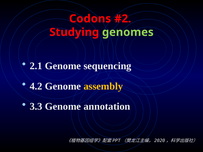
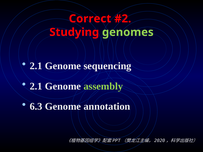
Codons: Codons -> Correct (90, 19)
4.2: 4.2 -> 2.1 (36, 86)
assembly colour: yellow -> light green (103, 86)
3.3: 3.3 -> 6.3 (36, 107)
